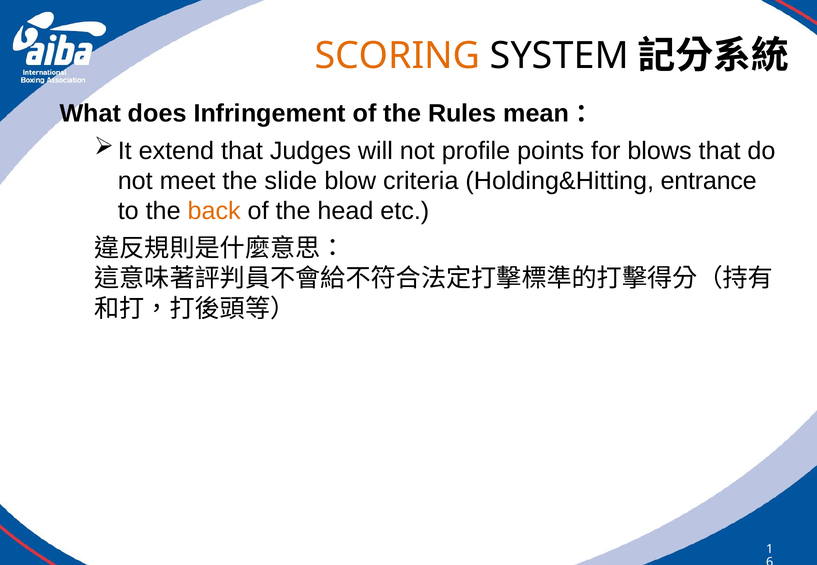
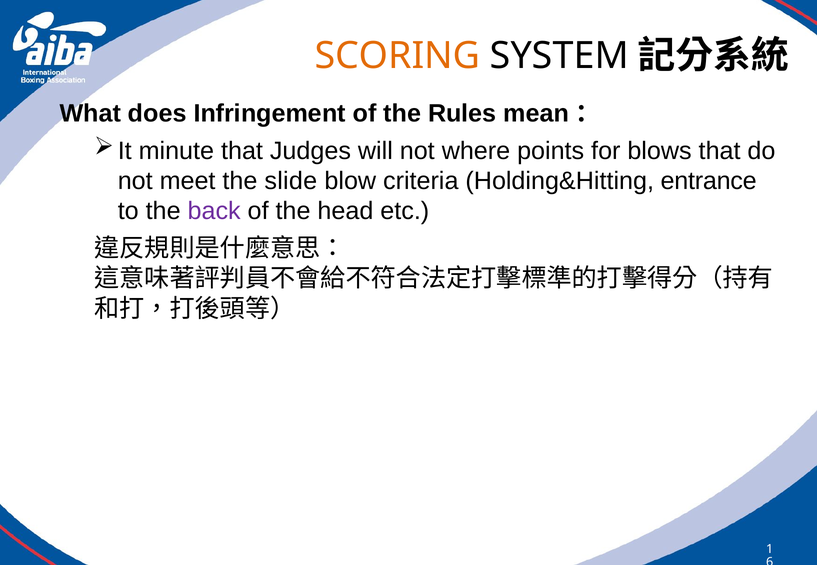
extend: extend -> minute (176, 151)
profile: profile -> where (476, 151)
back colour: orange -> purple (214, 211)
